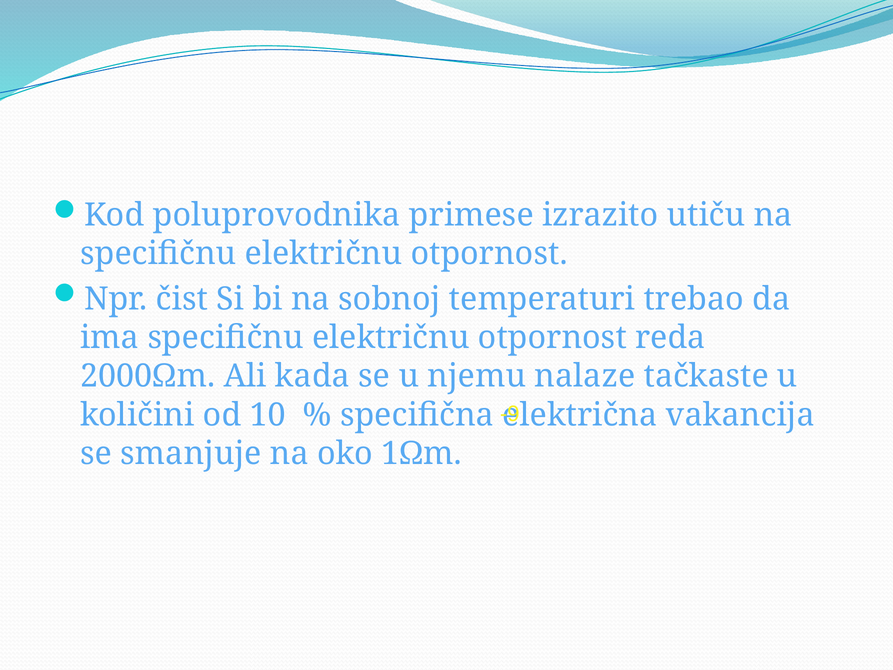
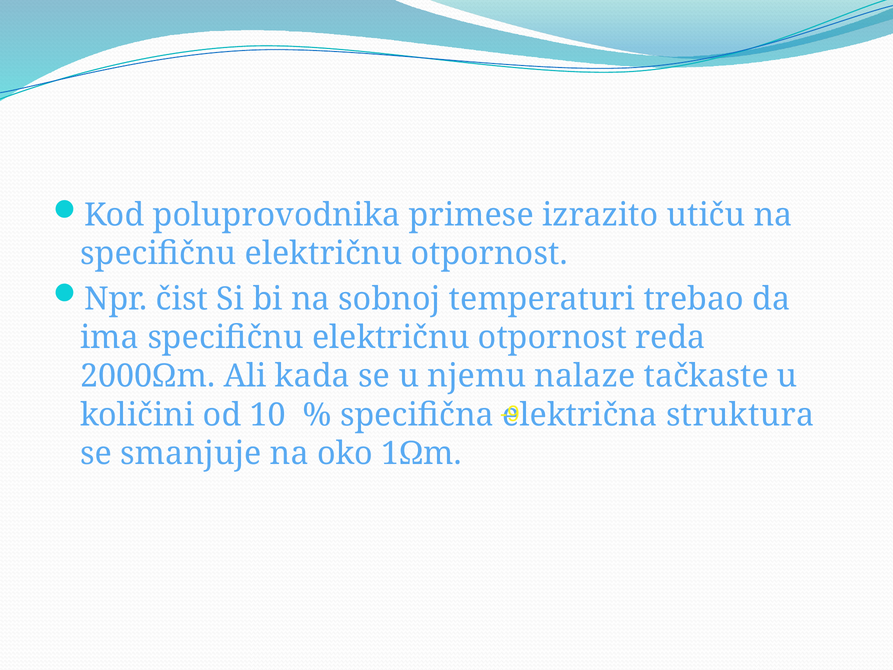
vakancija: vakancija -> struktura (740, 415)
